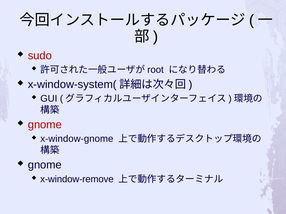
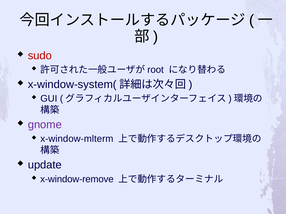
gnome colour: red -> purple (45, 125)
x-window-gnome: x-window-gnome -> x-window-mlterm (77, 139)
gnome: gnome -> update (45, 165)
